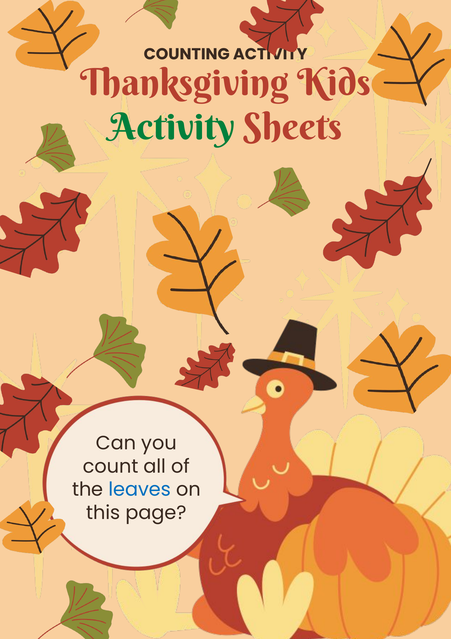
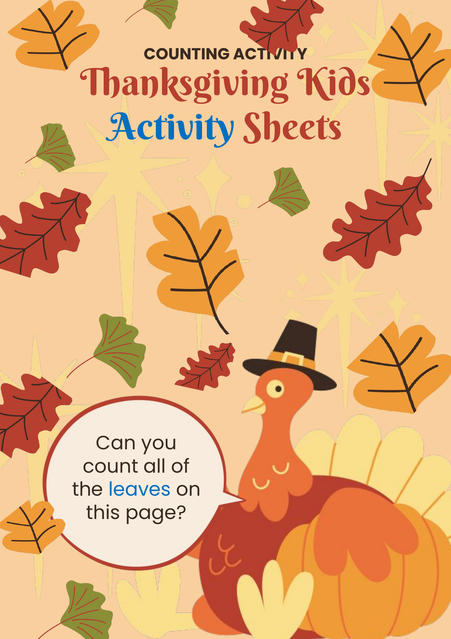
Activity colour: green -> blue (172, 127)
